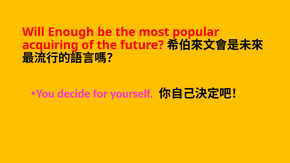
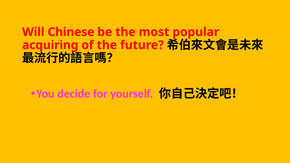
Enough: Enough -> Chinese (71, 32)
